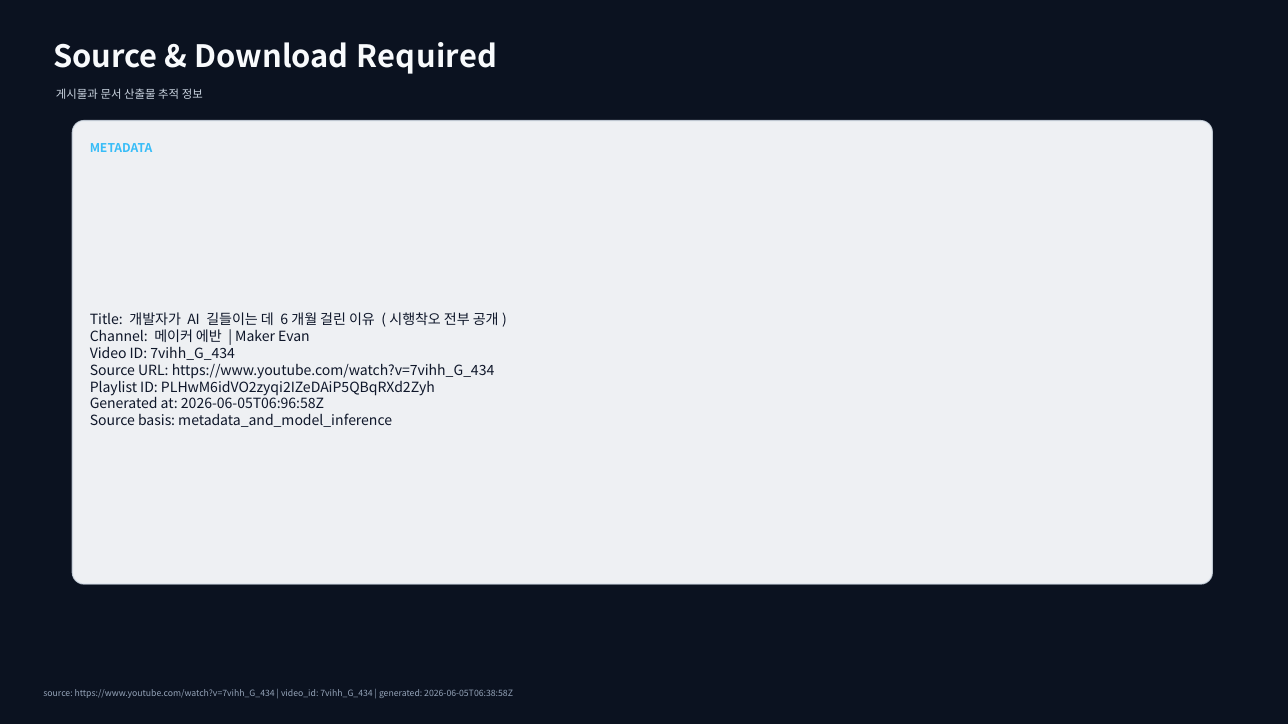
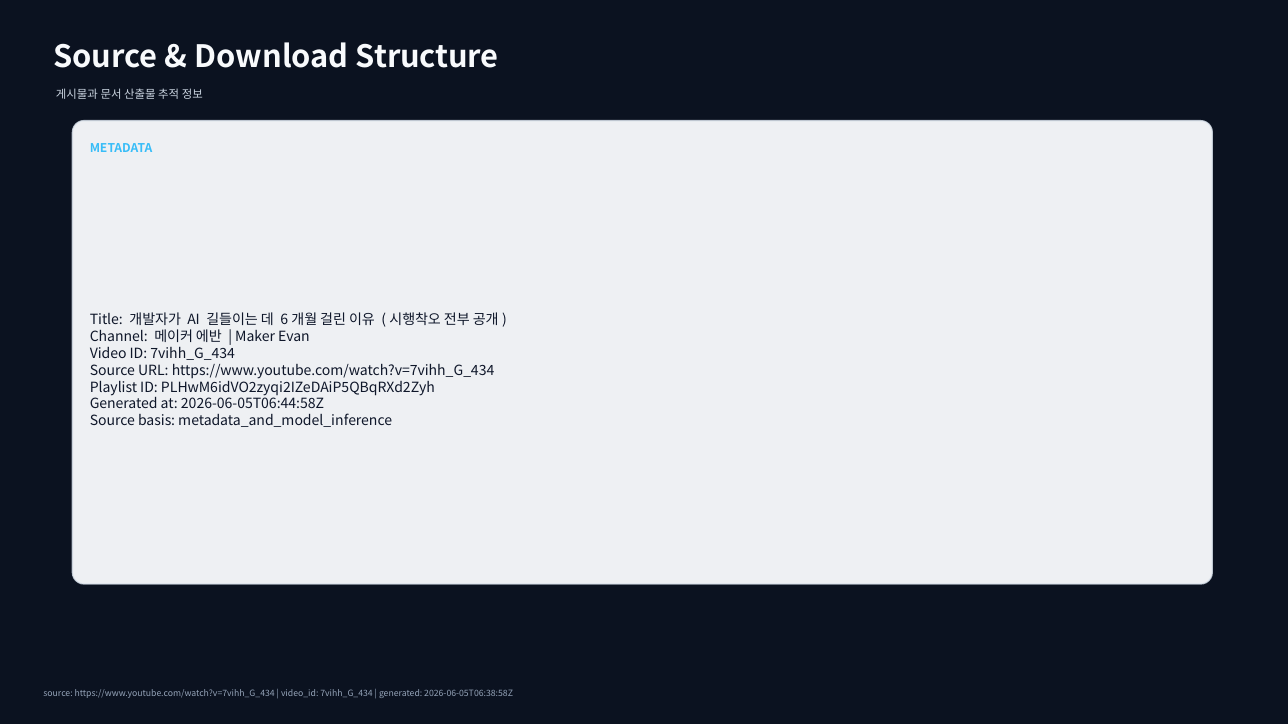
Required: Required -> Structure (427, 58)
2026-06-05T06:96:58Z: 2026-06-05T06:96:58Z -> 2026-06-05T06:44:58Z (253, 404)
